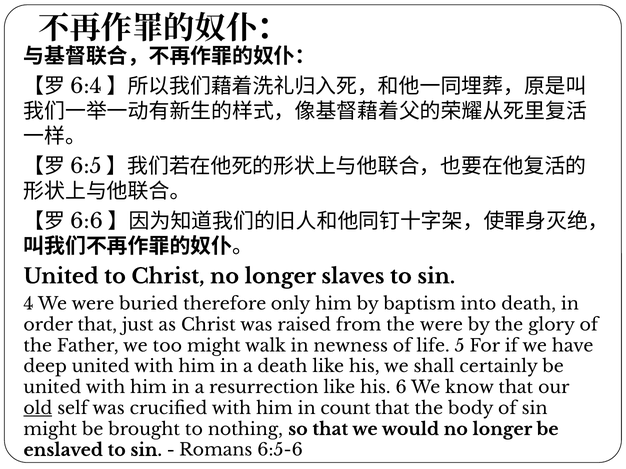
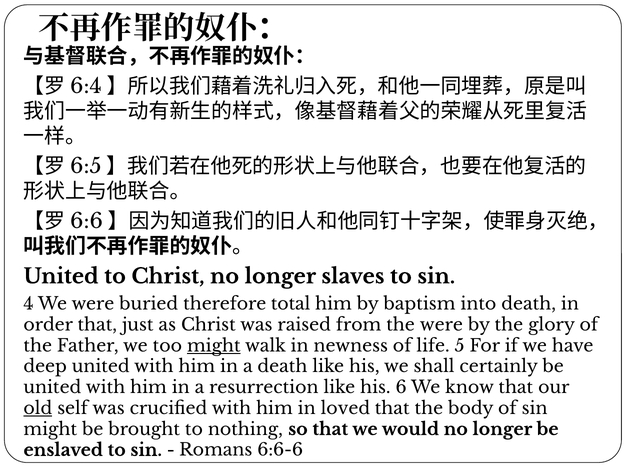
only: only -> total (291, 304)
might underline: none -> present (214, 346)
count: count -> loved (345, 409)
6:5-6: 6:5-6 -> 6:6-6 (280, 451)
